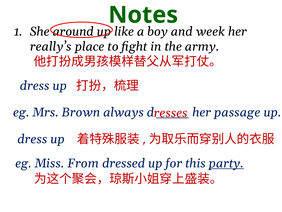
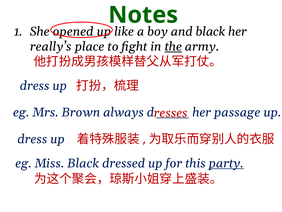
around: around -> opened (73, 31)
and week: week -> black (211, 31)
the underline: none -> present (173, 46)
Miss From: From -> Black (83, 163)
